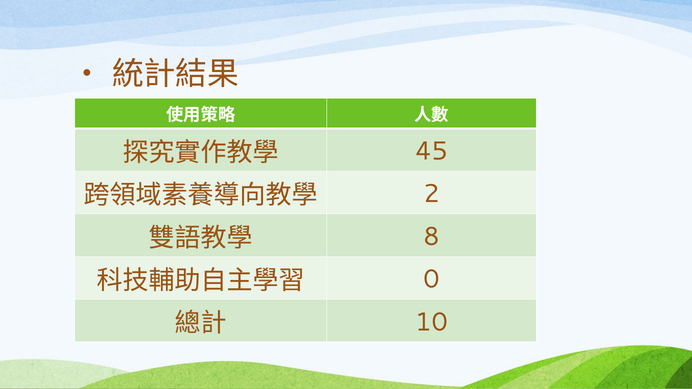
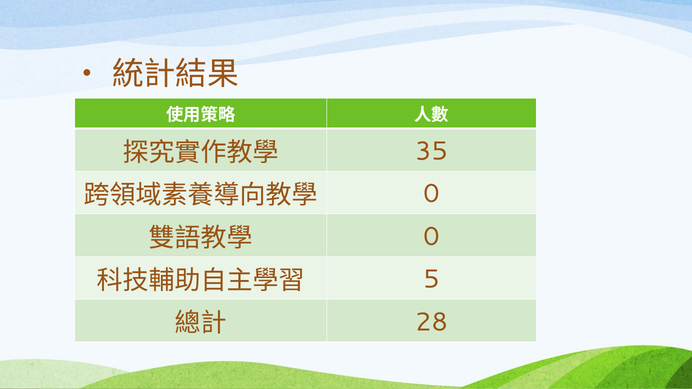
45: 45 -> 35 (431, 151)
2: 2 -> 0 (431, 194)
8: 8 -> 0 (431, 237)
0: 0 -> 5 (431, 280)
10: 10 -> 28 (431, 322)
